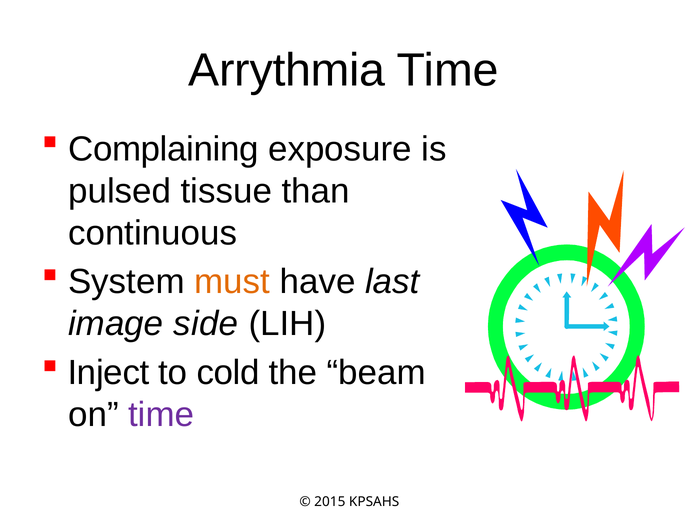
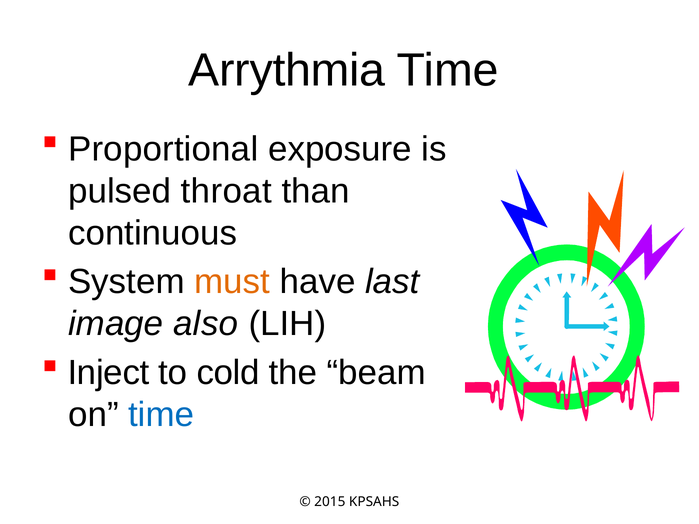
Complaining: Complaining -> Proportional (163, 149)
tissue: tissue -> throat (226, 191)
side: side -> also (206, 324)
time colour: purple -> blue (161, 415)
